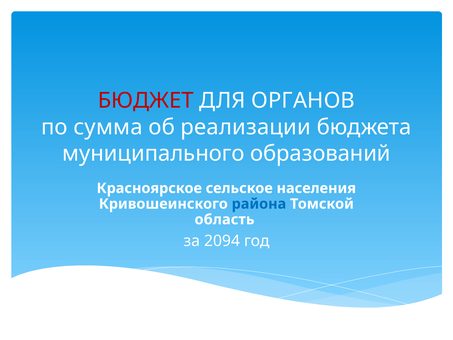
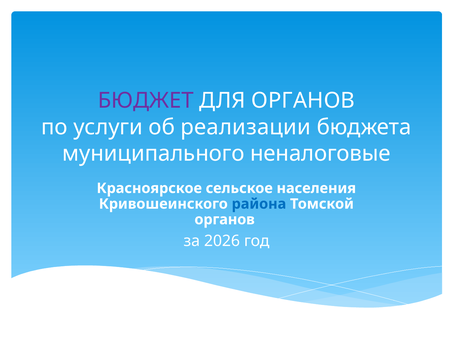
БЮДЖЕТ colour: red -> purple (146, 101)
сумма: сумма -> услуги (108, 127)
образований: образований -> неналоговые (320, 154)
область: область -> органов (225, 219)
2094: 2094 -> 2026 (222, 241)
